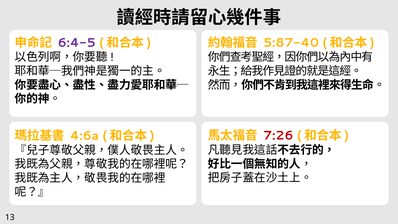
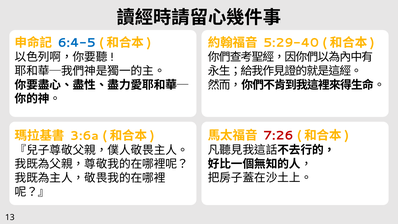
6:4-5 colour: purple -> blue (77, 43)
5:87-40: 5:87-40 -> 5:29-40 (291, 43)
4:6a: 4:6a -> 3:6a (85, 136)
